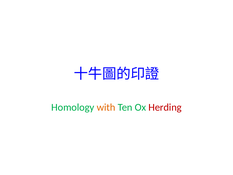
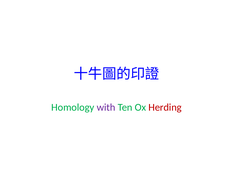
with colour: orange -> purple (106, 107)
